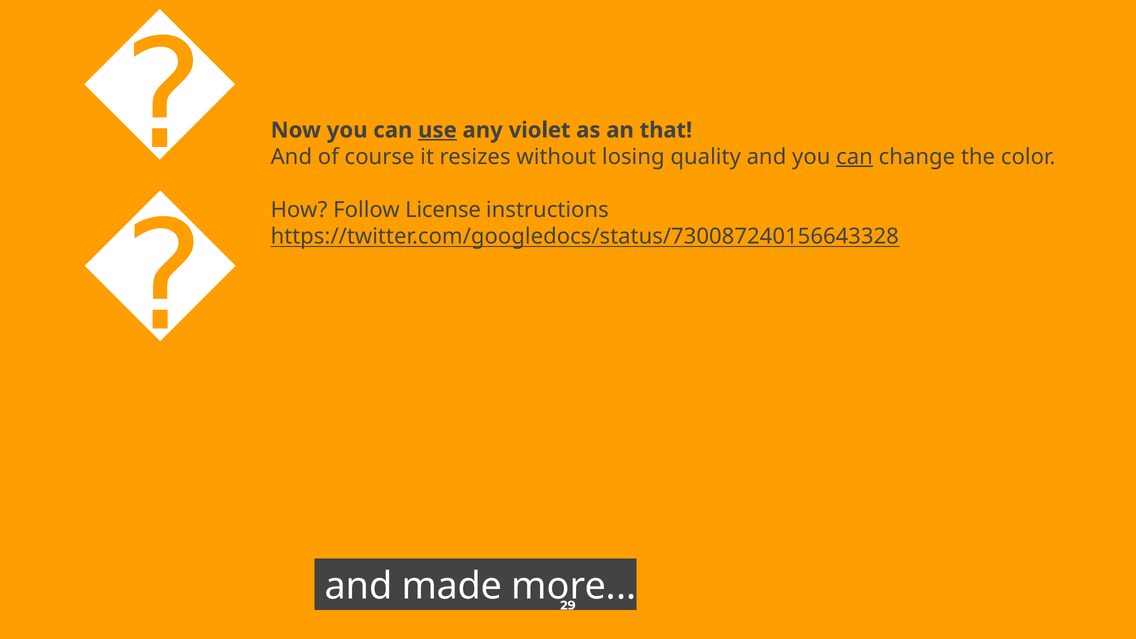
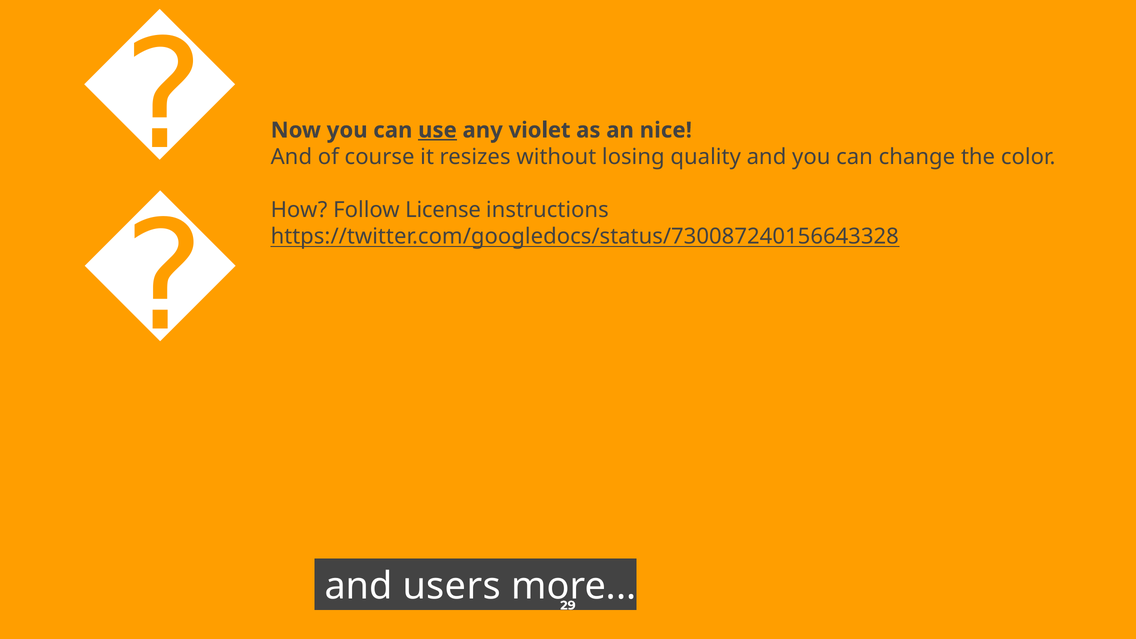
that: that -> nice (666, 130)
can underline: present -> none (854, 157)
made: made -> users (452, 586)
